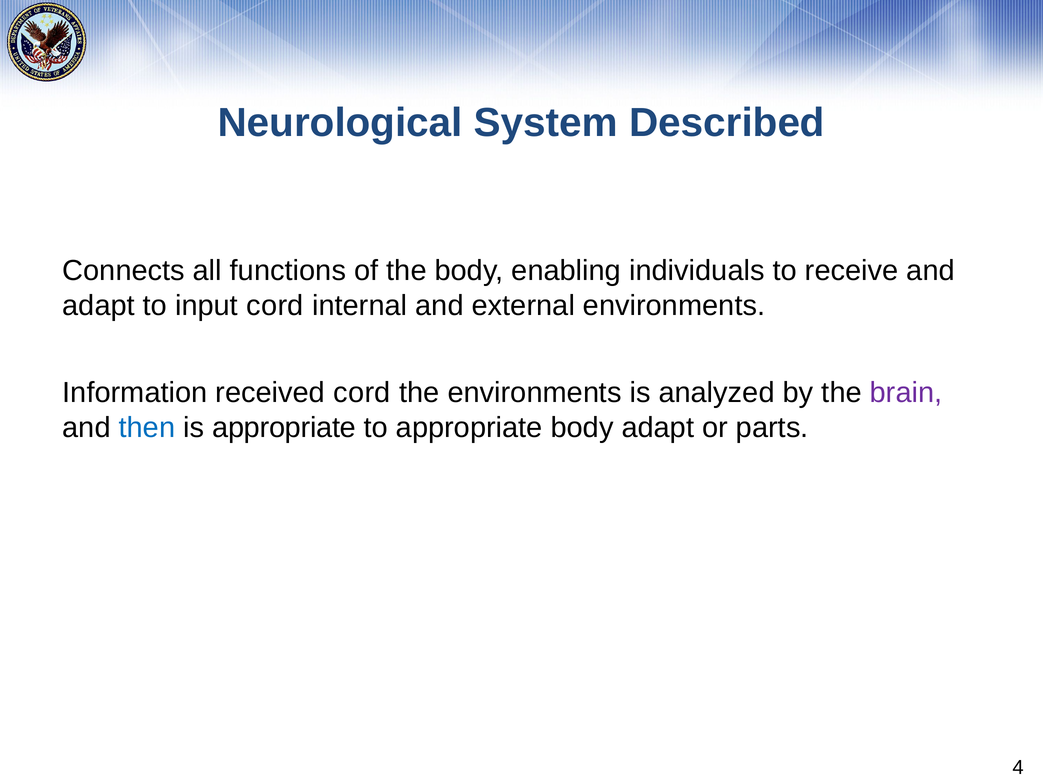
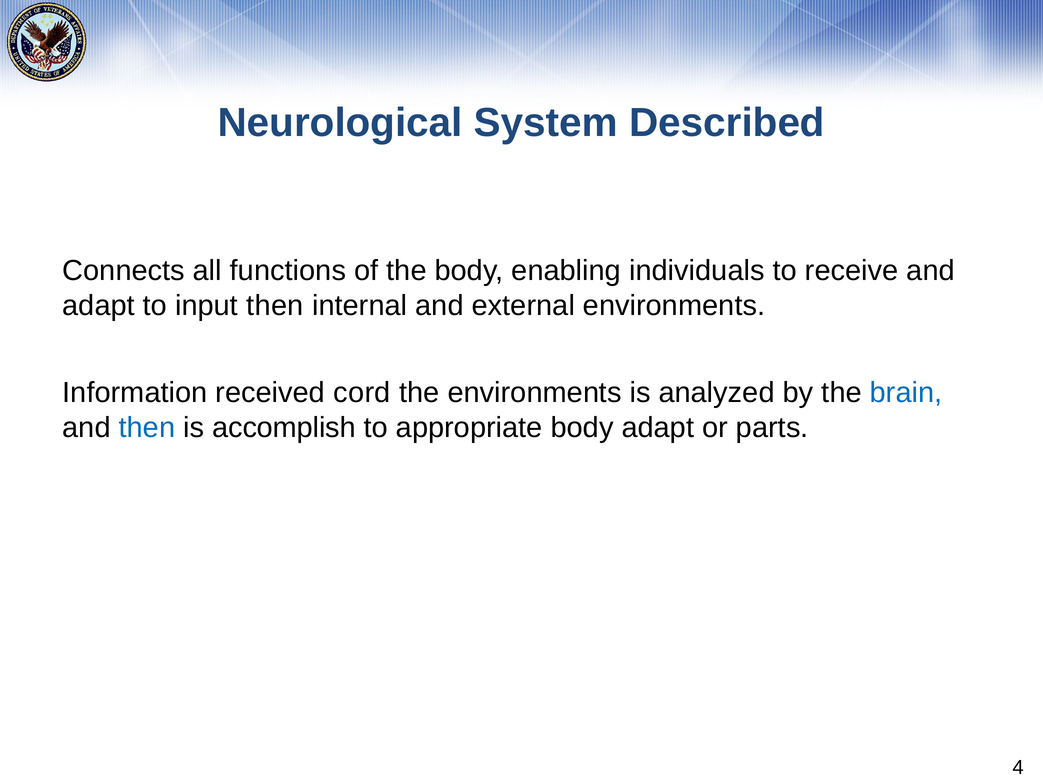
input cord: cord -> then (275, 305)
brain colour: purple -> blue (906, 392)
is appropriate: appropriate -> accomplish (284, 427)
